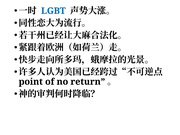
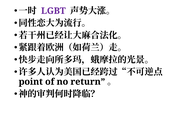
LGBT colour: blue -> purple (53, 11)
